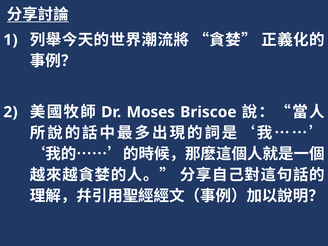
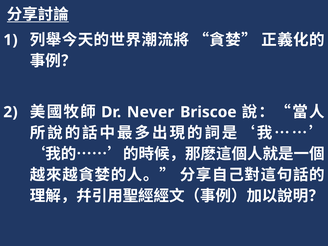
Moses: Moses -> Never (151, 112)
